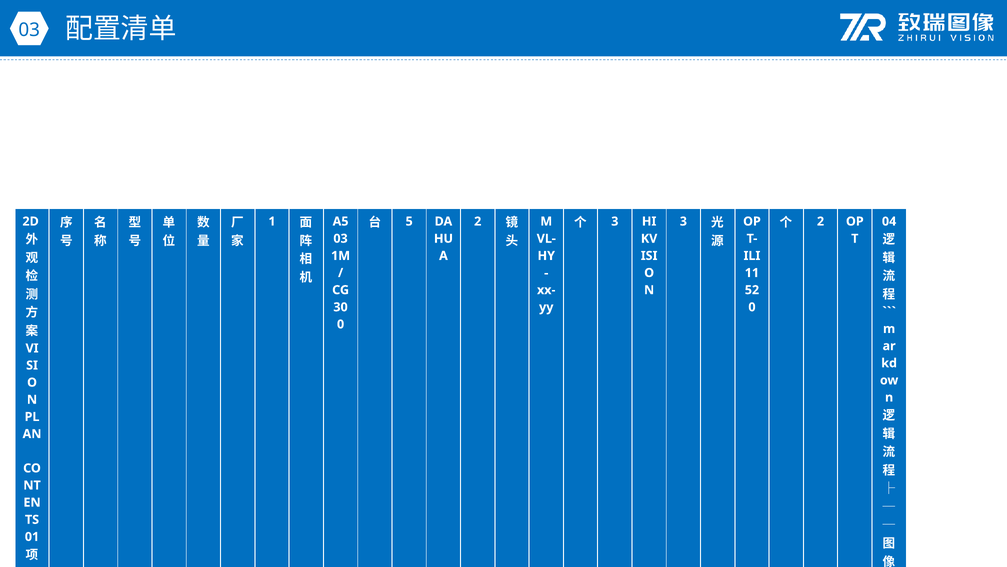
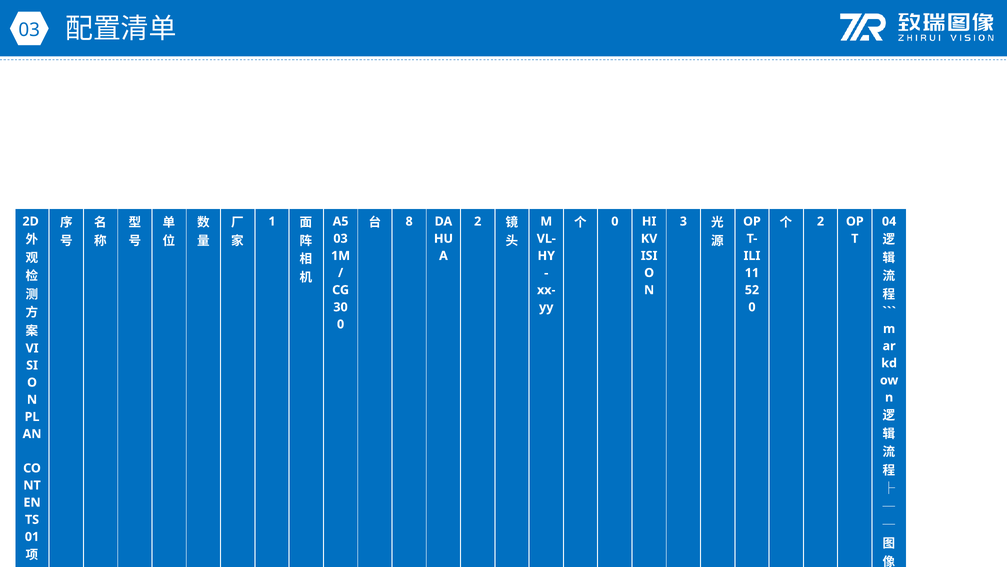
5: 5 -> 8 (409, 221)
3: 3 -> 0 (615, 221)
